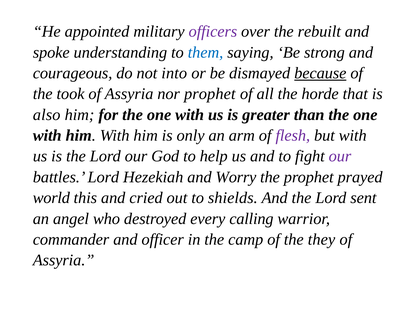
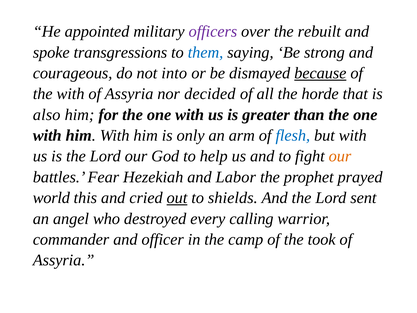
understanding: understanding -> transgressions (120, 52)
the took: took -> with (71, 94)
nor prophet: prophet -> decided (210, 94)
flesh colour: purple -> blue (293, 135)
our colour: purple -> orange (340, 156)
battles Lord: Lord -> Fear (103, 177)
Worry: Worry -> Labor (236, 177)
out underline: none -> present (177, 198)
they: they -> took (322, 239)
